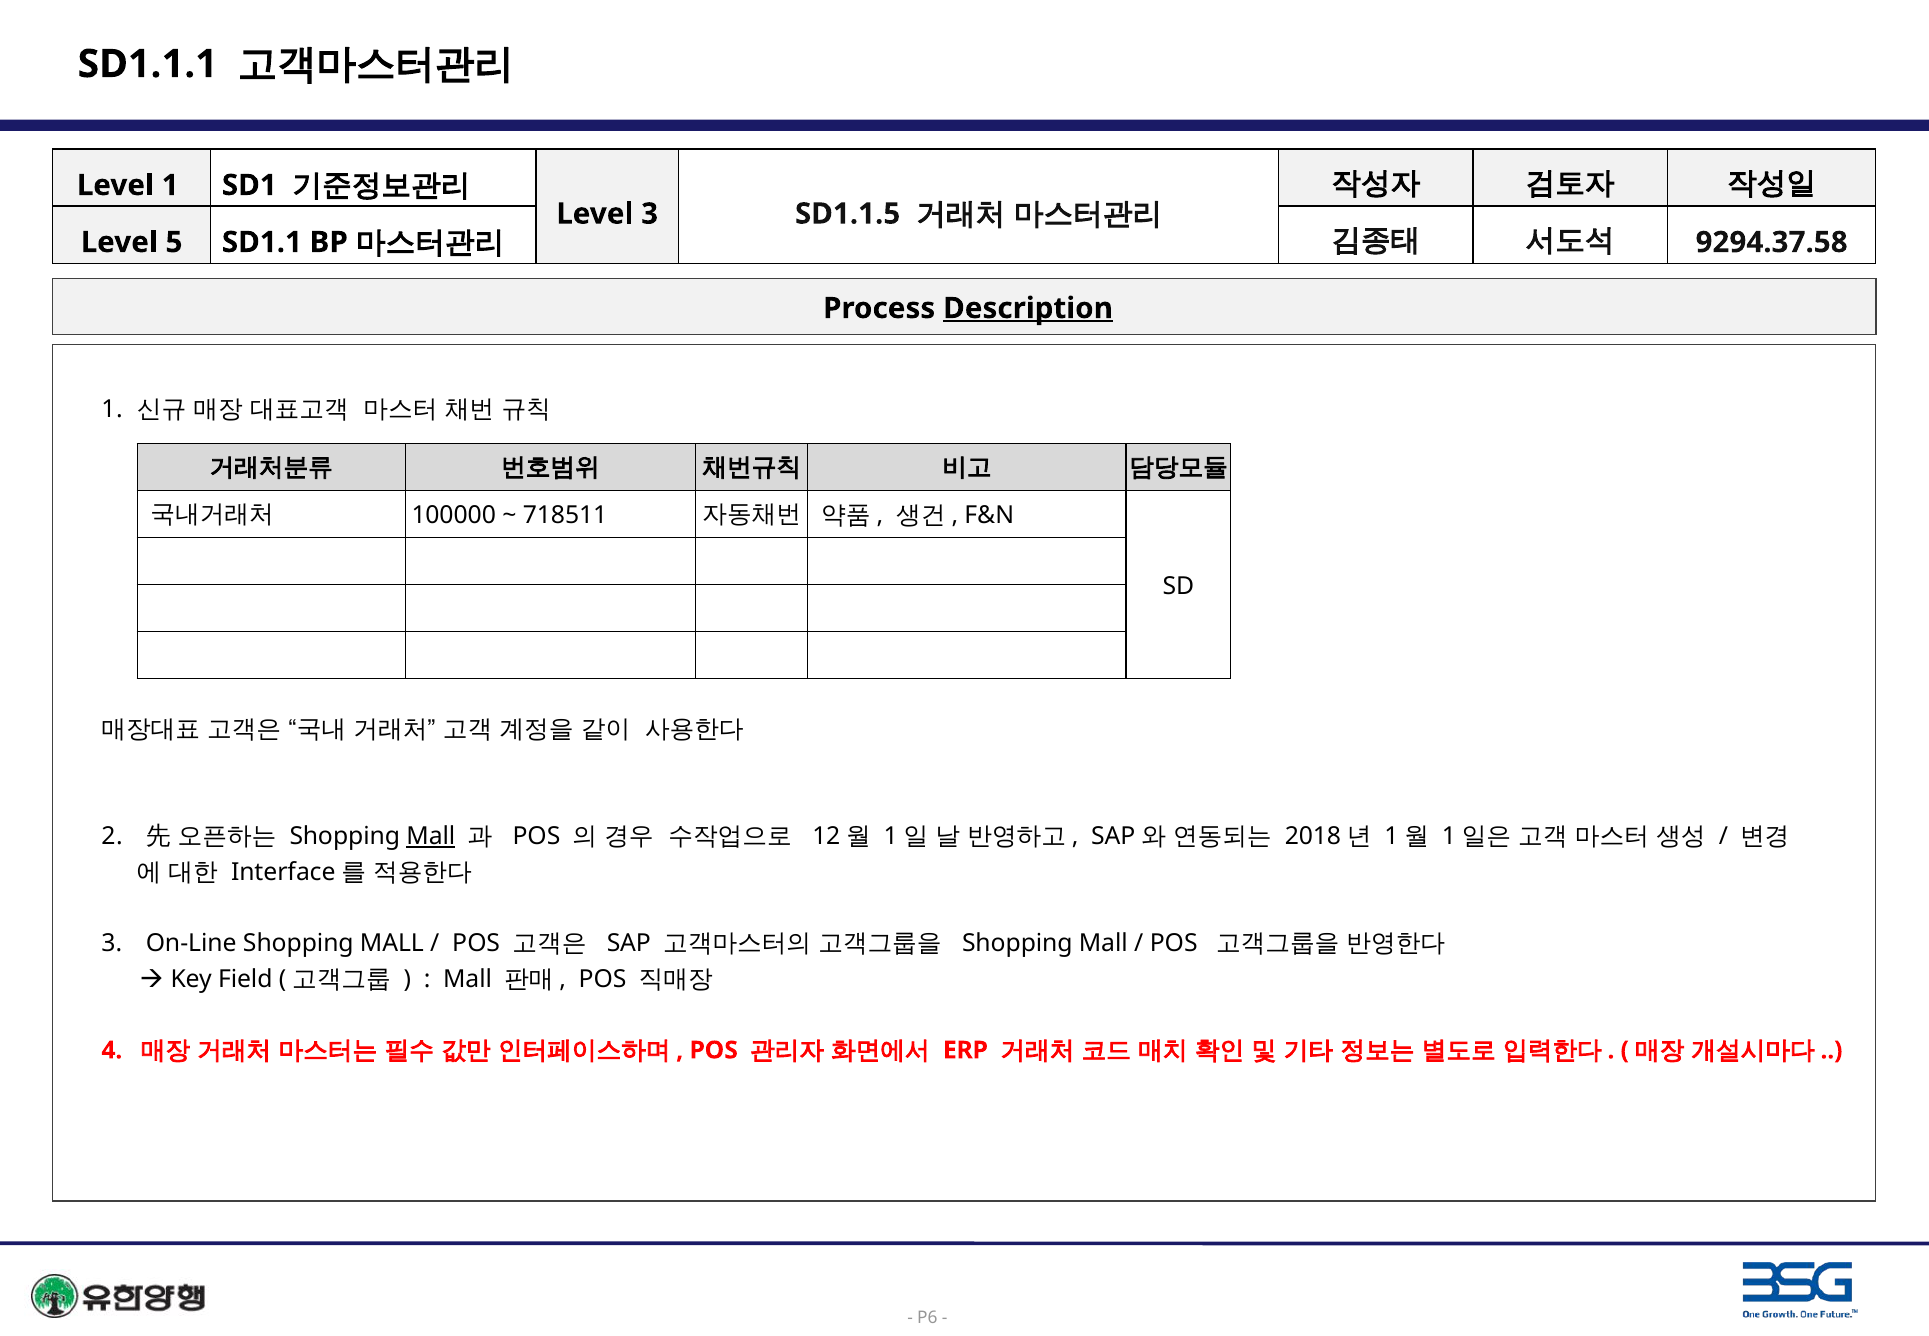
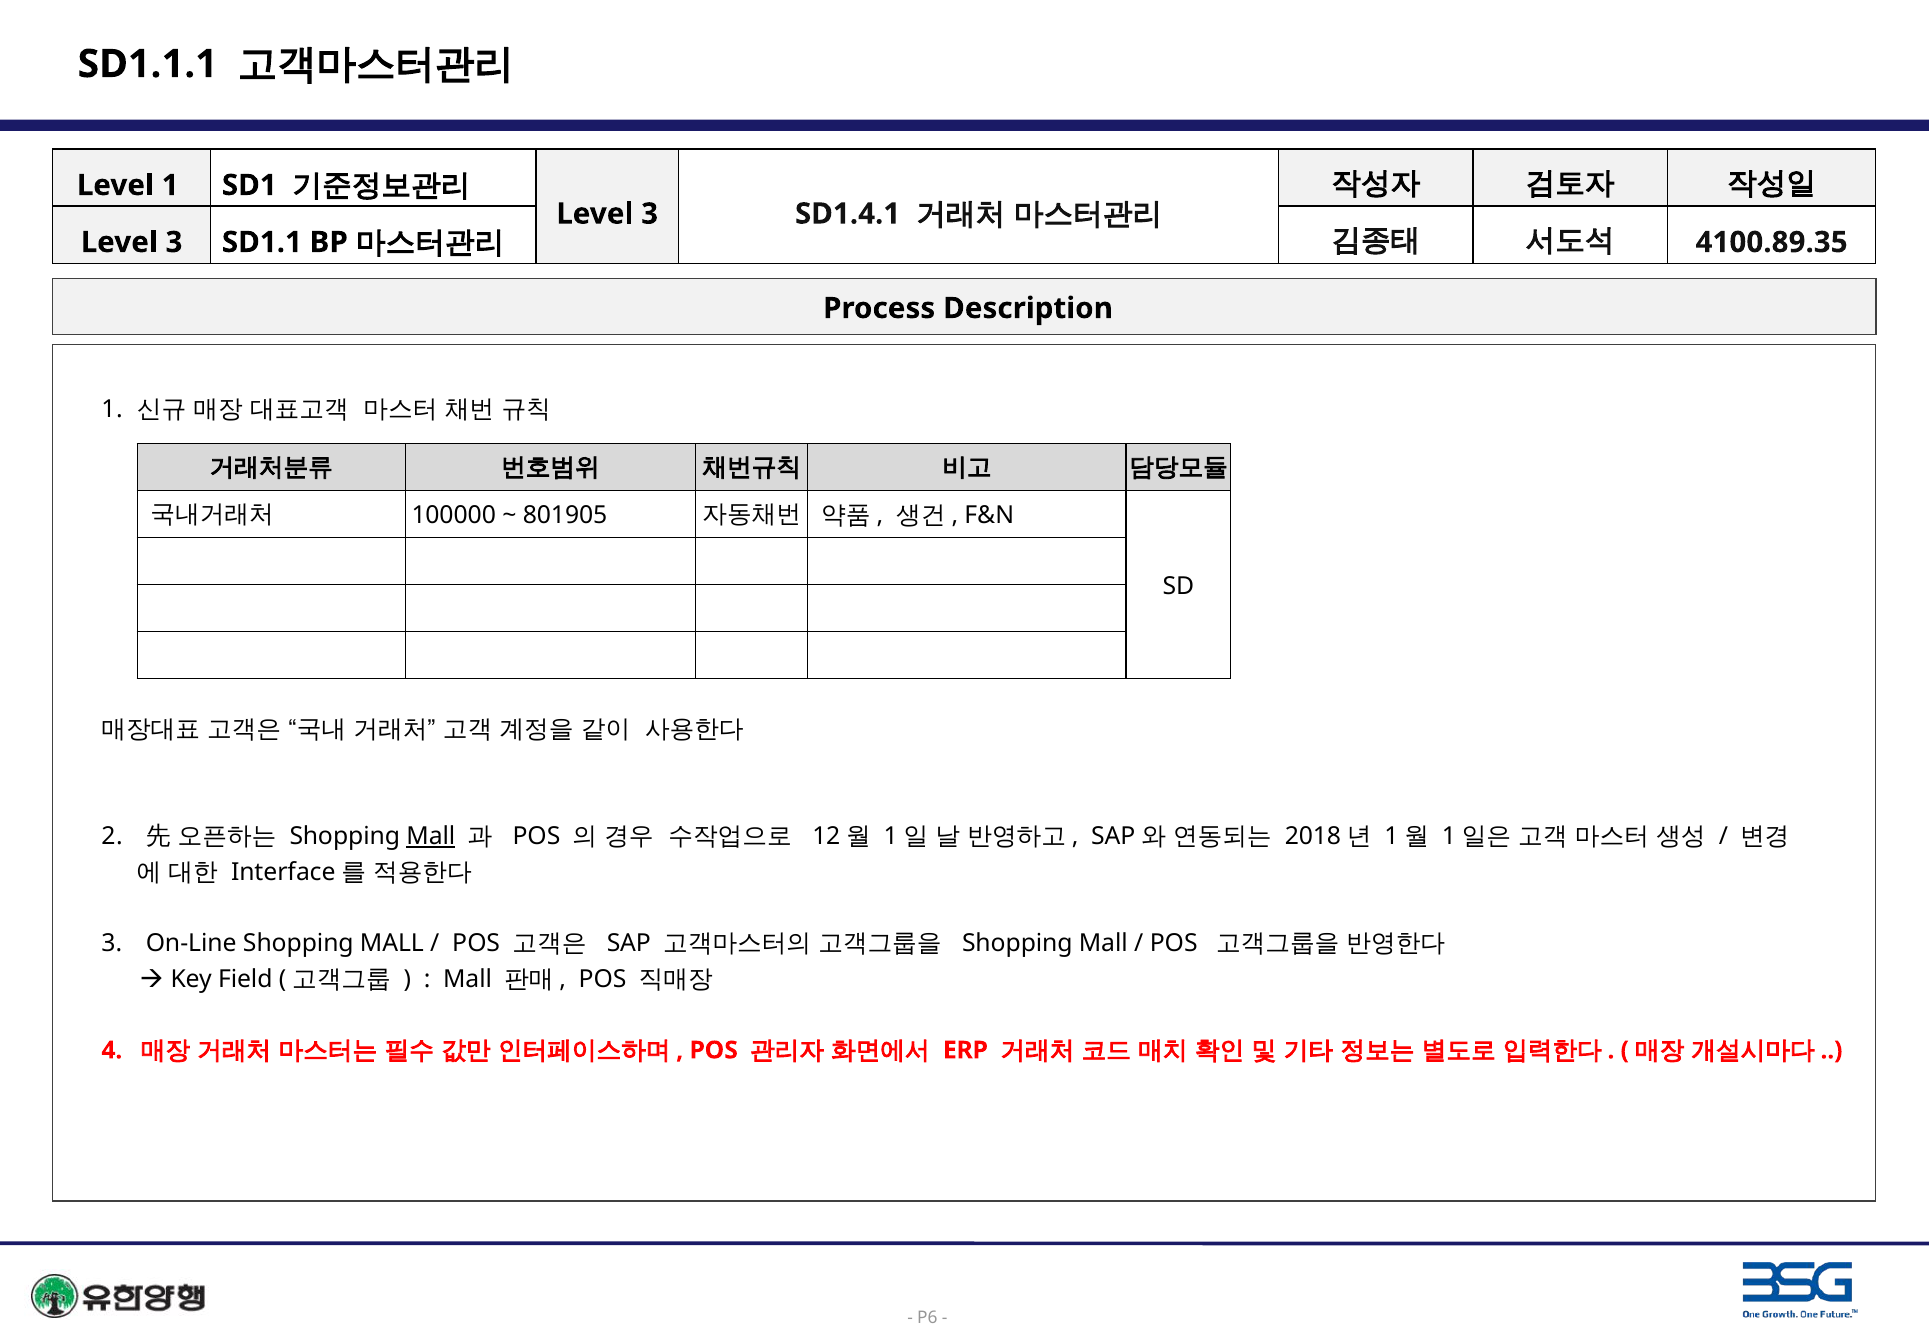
SD1.1.5: SD1.1.5 -> SD1.4.1 (848, 214)
5: 5 -> 3 (174, 242)
9294.37.58: 9294.37.58 -> 4100.89.35 (1772, 242)
Description underline: present -> none (1028, 308)
718511: 718511 -> 801905 (565, 515)
